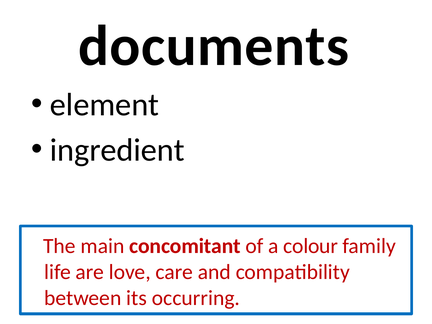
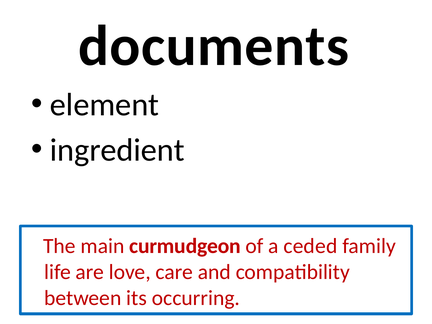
concomitant: concomitant -> curmudgeon (185, 246)
colour: colour -> ceded (310, 246)
